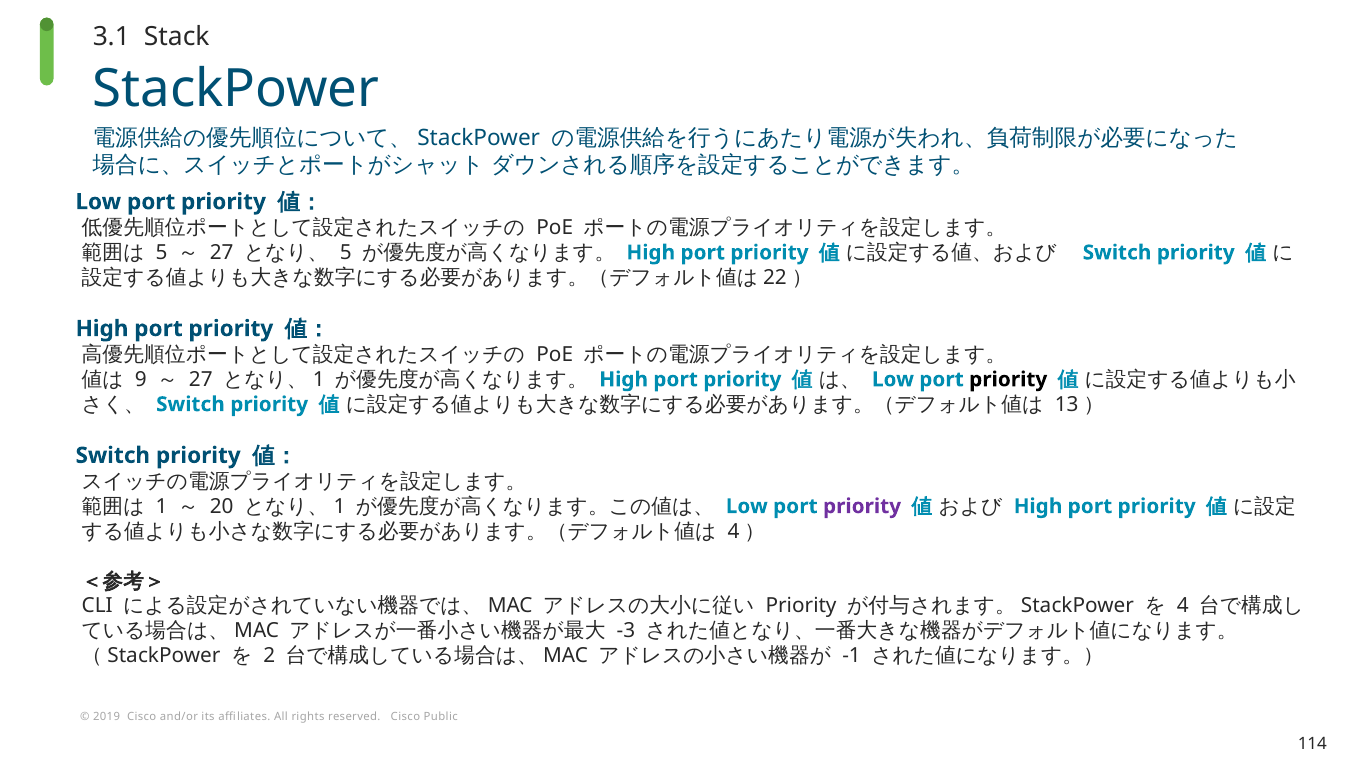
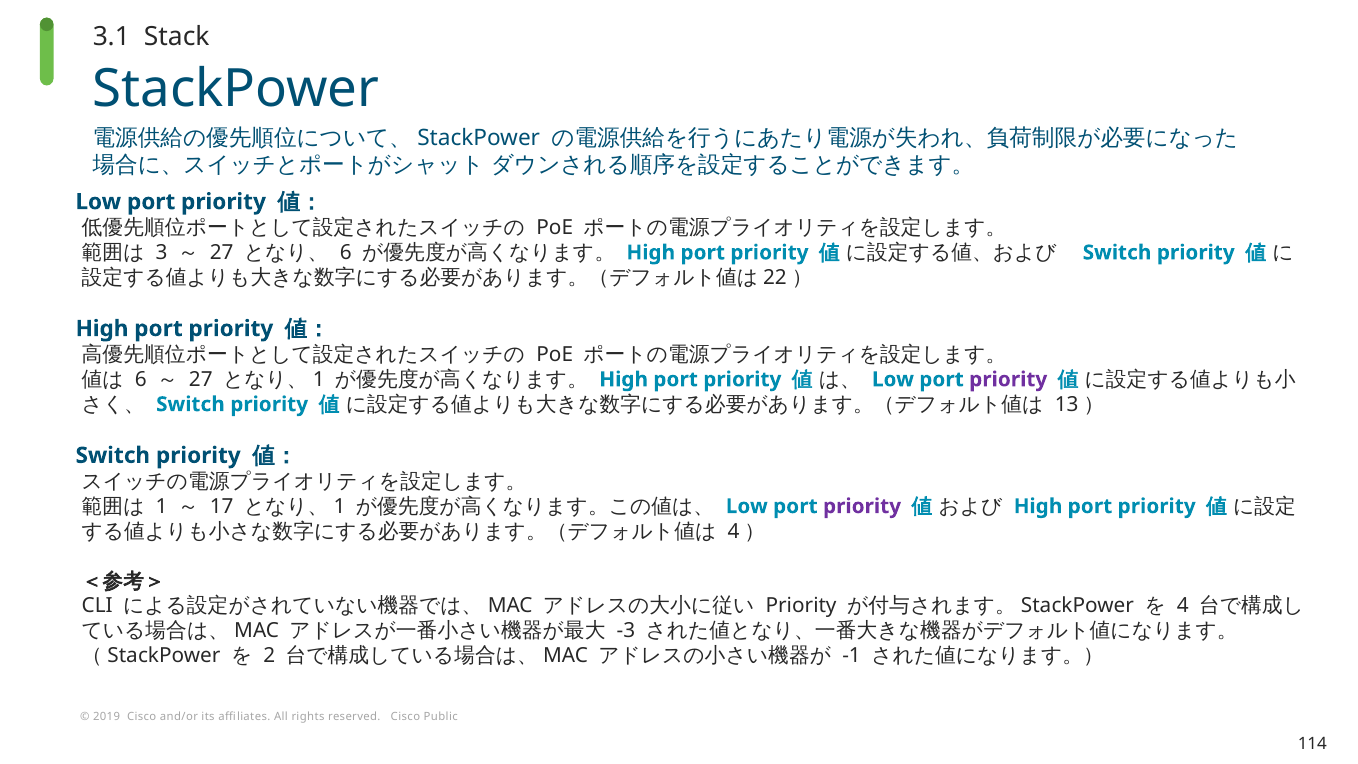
5: 5 -> 3 (162, 253)
5: 5 -> 6 (346, 253)
9: 9 -> 6 (141, 379)
priority colour: black -> purple (1008, 379)
20: 20 -> 17 (222, 506)
